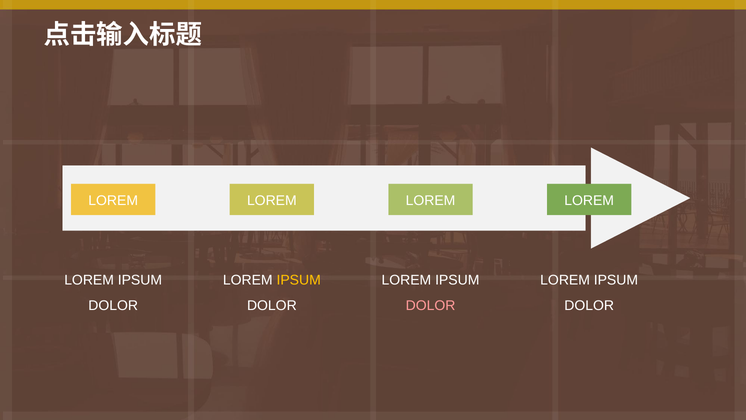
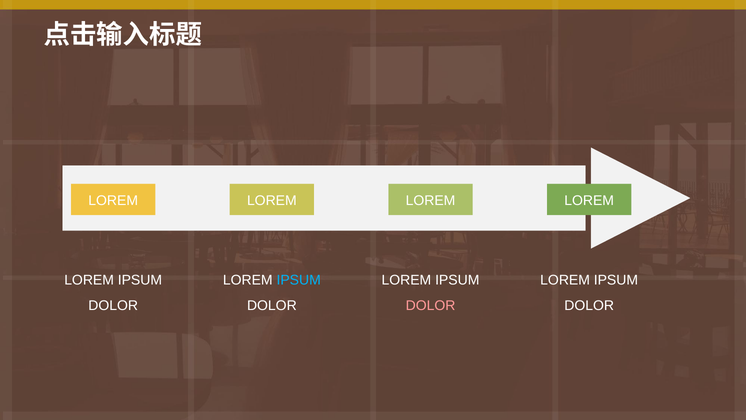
IPSUM colour: yellow -> light blue (299, 280)
